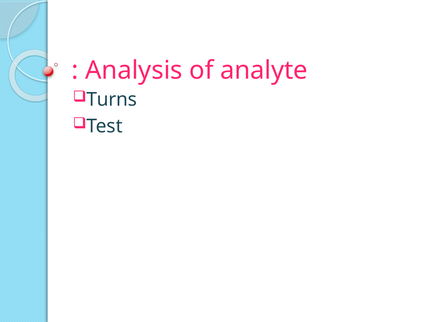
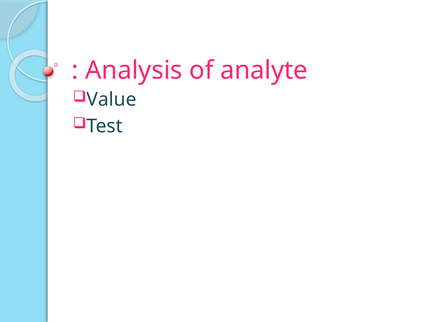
Turns: Turns -> Value (112, 100)
